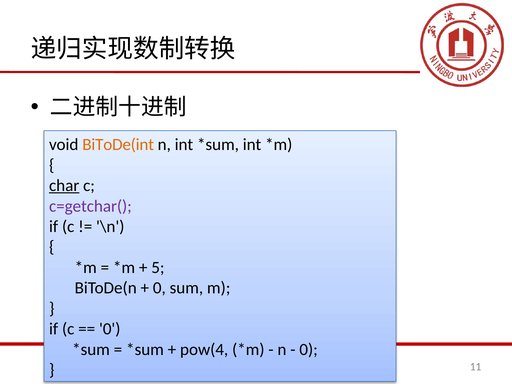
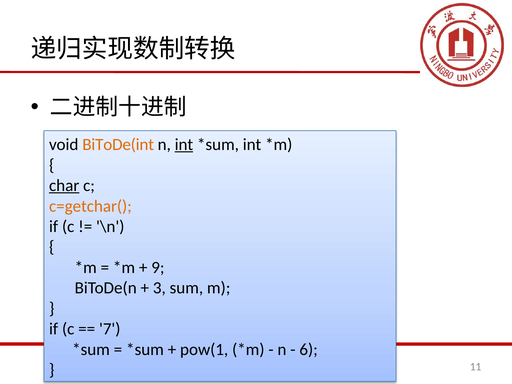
int underline: none -> present (184, 145)
c=getchar( colour: purple -> orange (90, 206)
5: 5 -> 9 (158, 267)
0: 0 -> 3 (159, 288)
0: 0 -> 7 (110, 329)
pow(4: pow(4 -> pow(1 (204, 349)
0: 0 -> 6 (309, 349)
